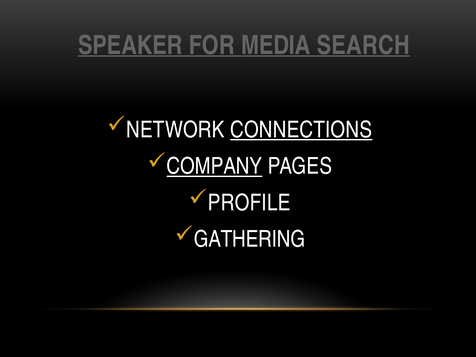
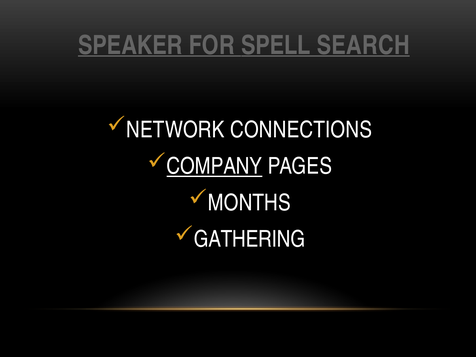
MEDIA: MEDIA -> SPELL (276, 45)
CONNECTIONS underline: present -> none (301, 130)
PROFILE: PROFILE -> MONTHS (249, 203)
